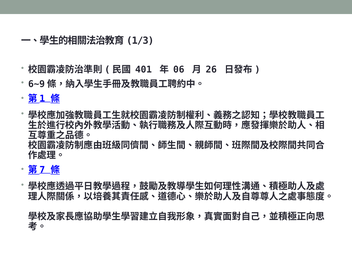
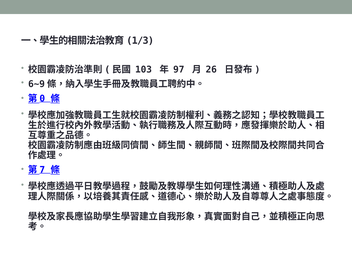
401: 401 -> 103 (144, 70)
06: 06 -> 97 (179, 70)
1: 1 -> 0 (42, 99)
